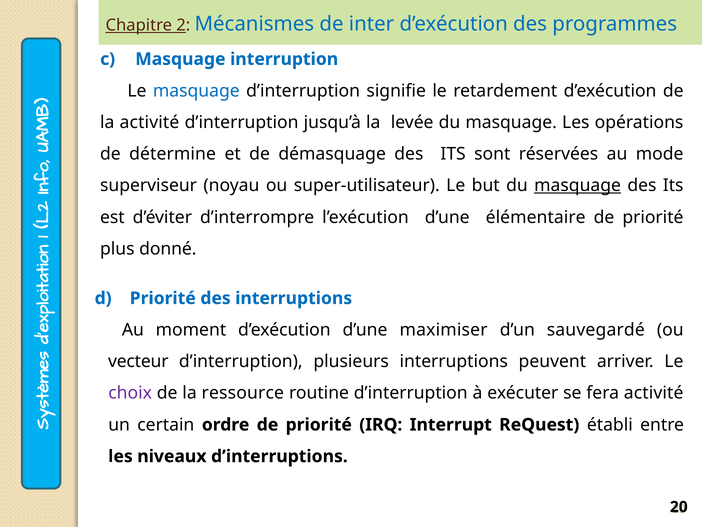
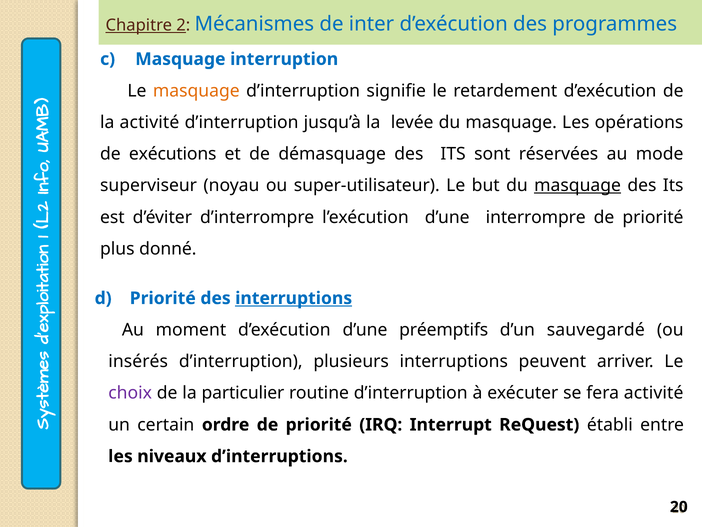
masquage colour: blue -> orange (196, 91)
détermine: détermine -> exécutions (173, 154)
élémentaire: élémentaire -> interrompre (536, 217)
interruptions underline: none -> present (294, 298)
maximiser: maximiser -> préemptifs (444, 330)
vecteur: vecteur -> insérés (138, 361)
ressource: ressource -> particulier (243, 393)
